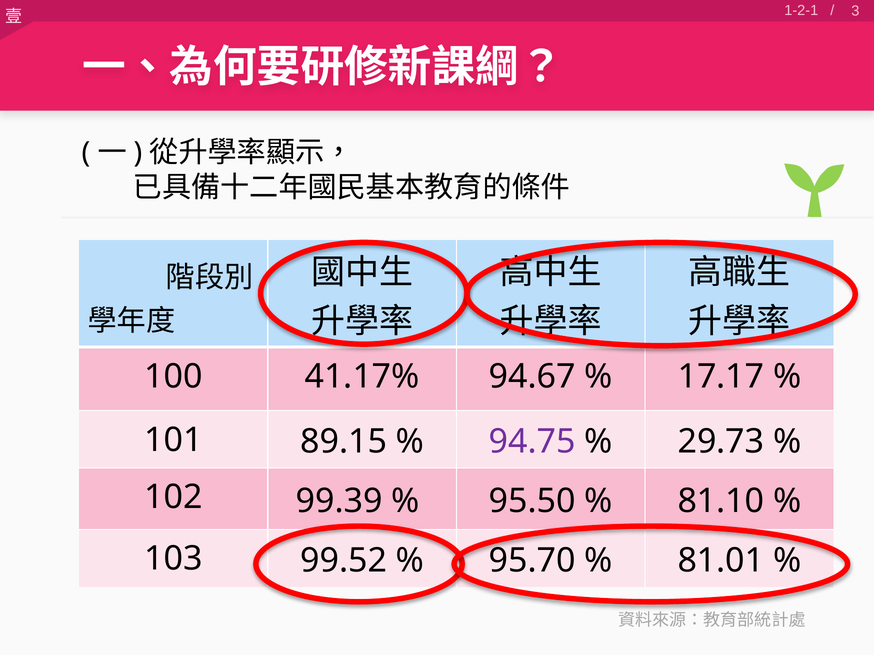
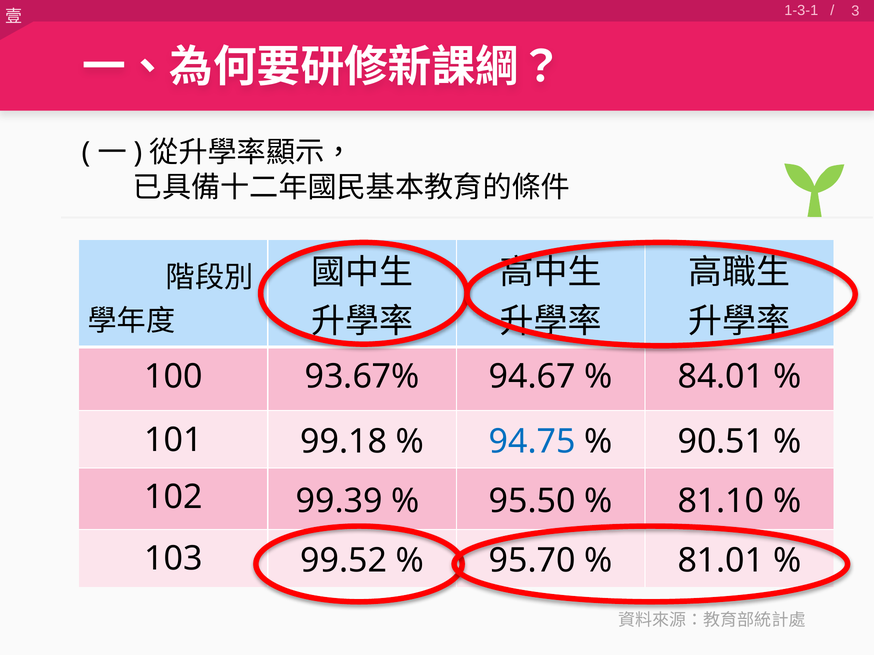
1-2-1: 1-2-1 -> 1-3-1 (801, 11)
41.17%: 41.17% -> 93.67% (362, 377)
17.17: 17.17 -> 84.01 (721, 377)
89.15: 89.15 -> 99.18 (344, 442)
94.75 colour: purple -> blue (532, 442)
29.73: 29.73 -> 90.51 (721, 442)
